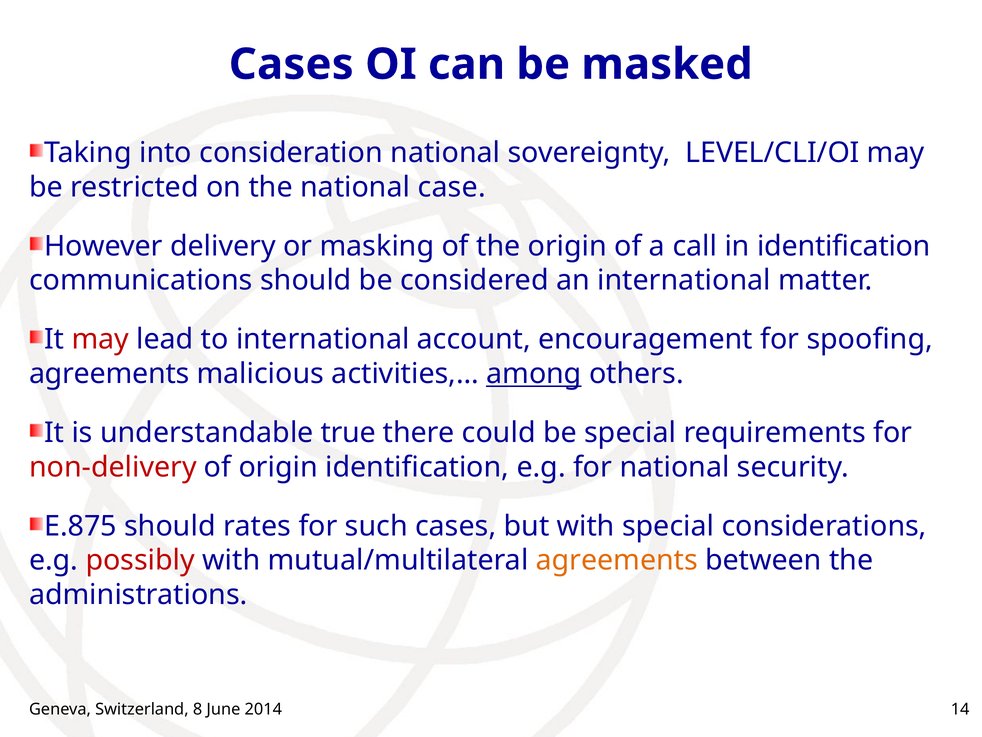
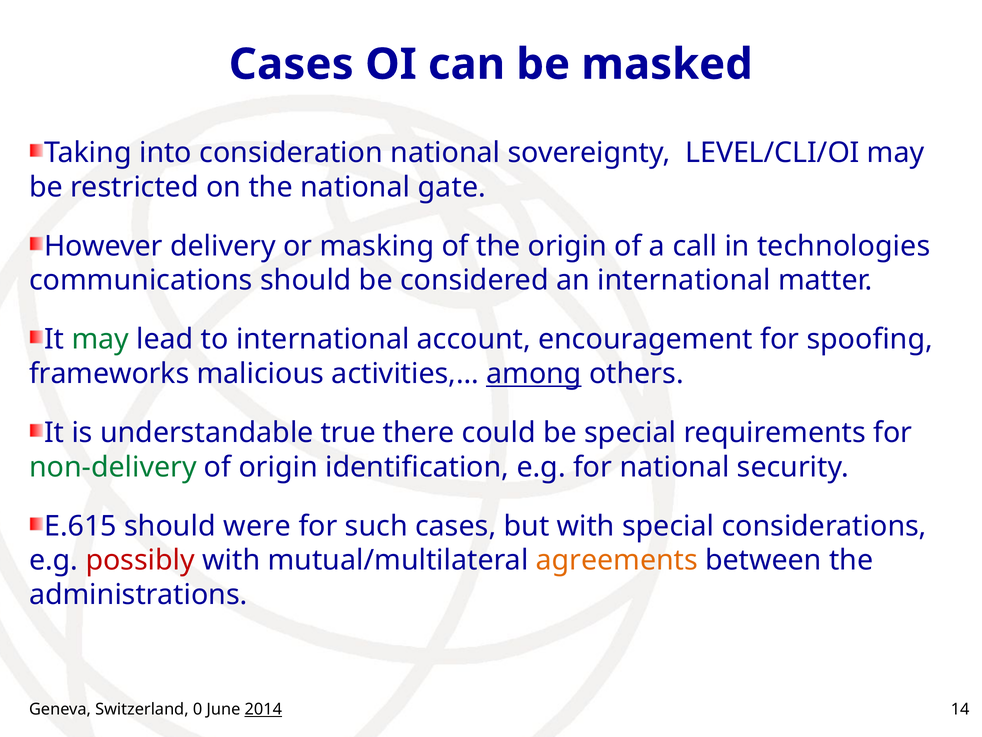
case: case -> gate (452, 187)
in identification: identification -> technologies (844, 246)
may colour: red -> green (100, 339)
agreements: agreements -> frameworks (109, 374)
non-delivery colour: red -> green (113, 467)
E.875: E.875 -> E.615 (80, 526)
rates: rates -> were (257, 526)
8: 8 -> 0 (198, 709)
2014 underline: none -> present (263, 709)
